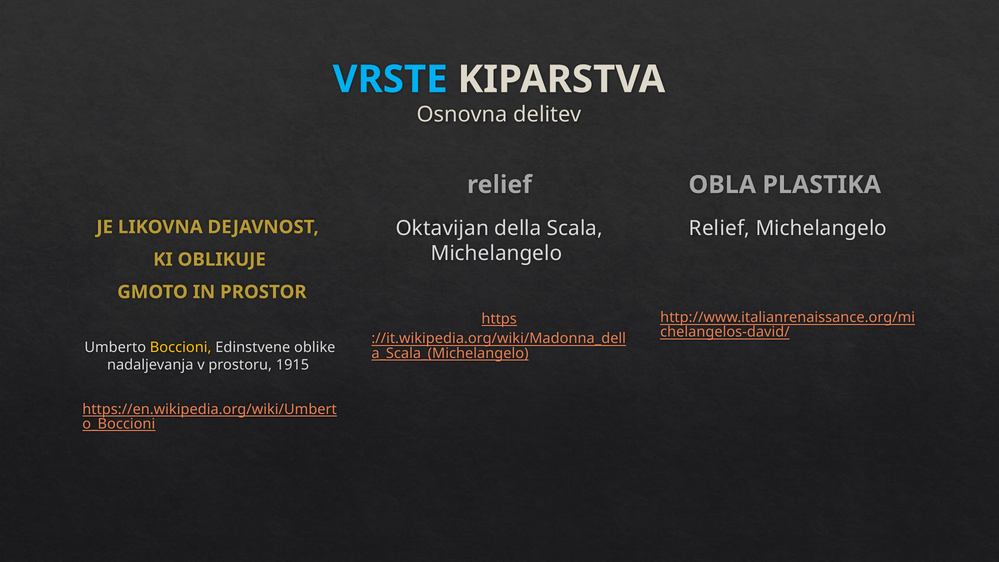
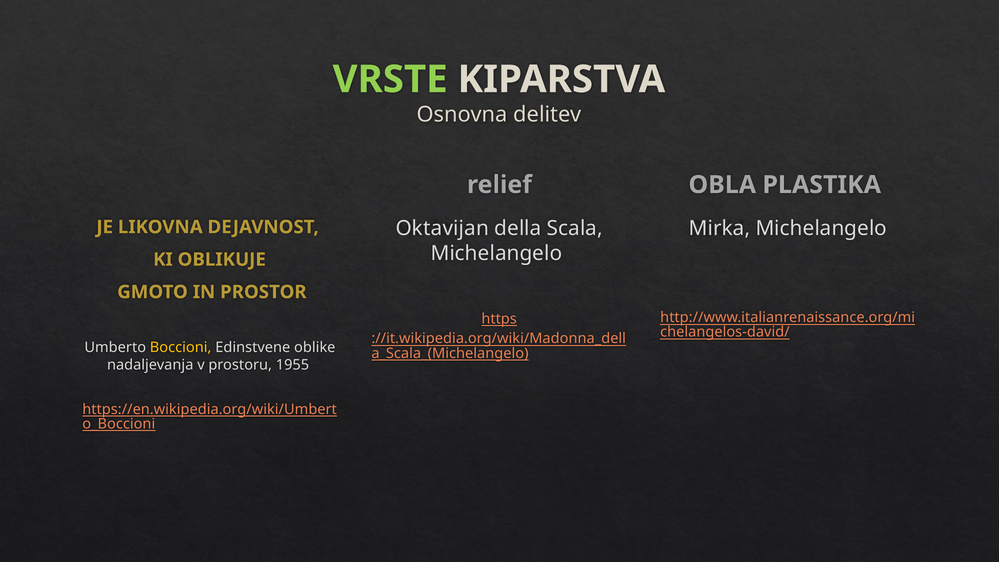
VRSTE colour: light blue -> light green (390, 79)
Relief: Relief -> Mirka (720, 228)
1915: 1915 -> 1955 (293, 365)
